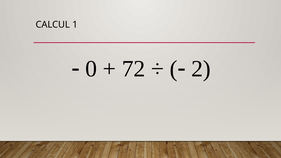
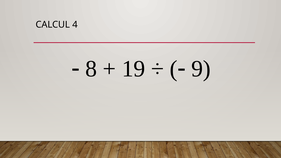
1: 1 -> 4 (75, 25)
0: 0 -> 8 (91, 69)
72: 72 -> 19 (134, 69)
2: 2 -> 9 (201, 69)
